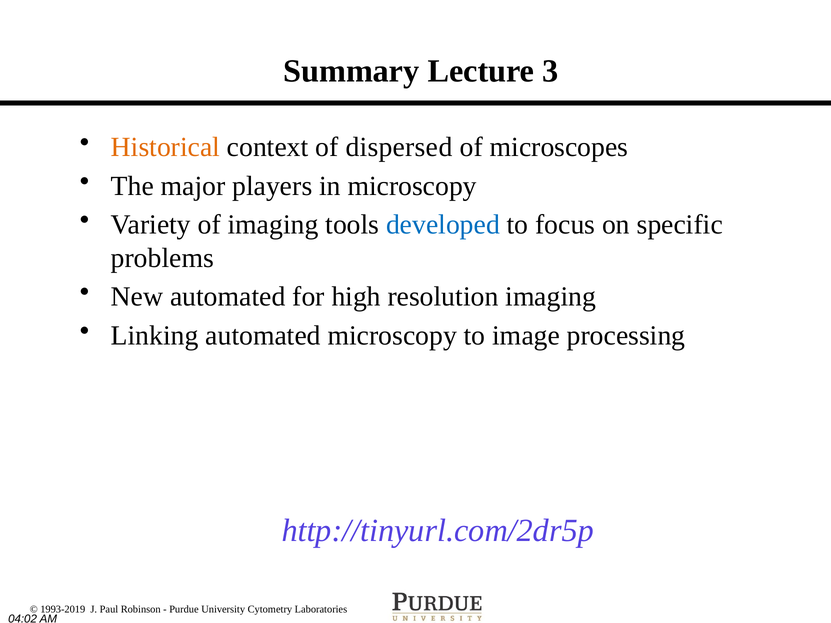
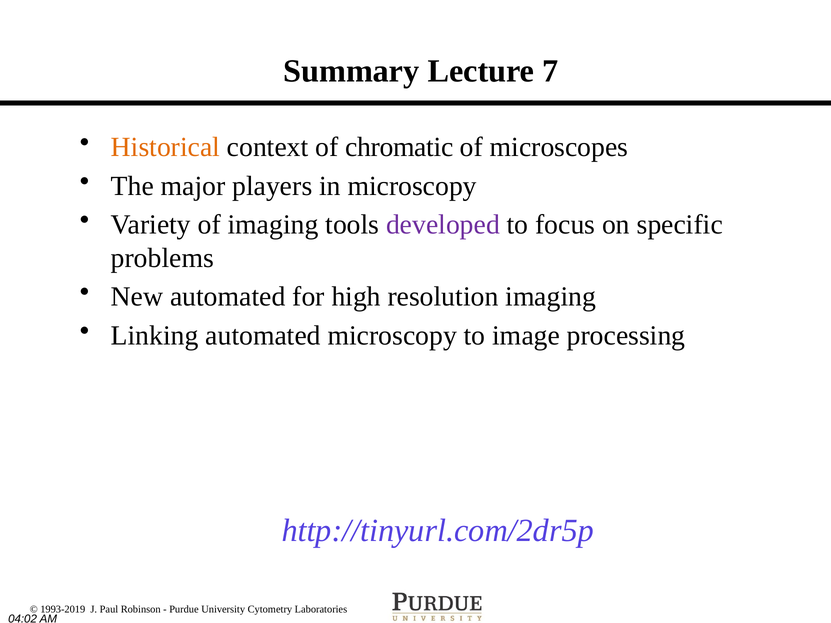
3: 3 -> 7 (550, 71)
dispersed: dispersed -> chromatic (399, 147)
developed colour: blue -> purple (443, 225)
